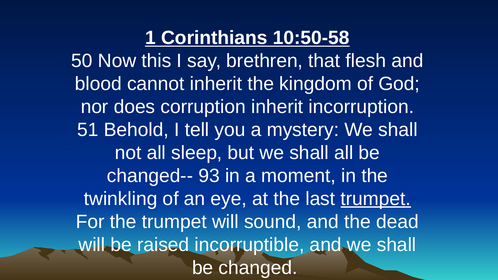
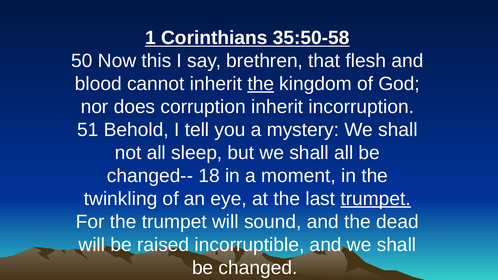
10:50-58: 10:50-58 -> 35:50-58 (311, 38)
the underline: none -> present (261, 84)
93: 93 -> 18 (209, 176)
